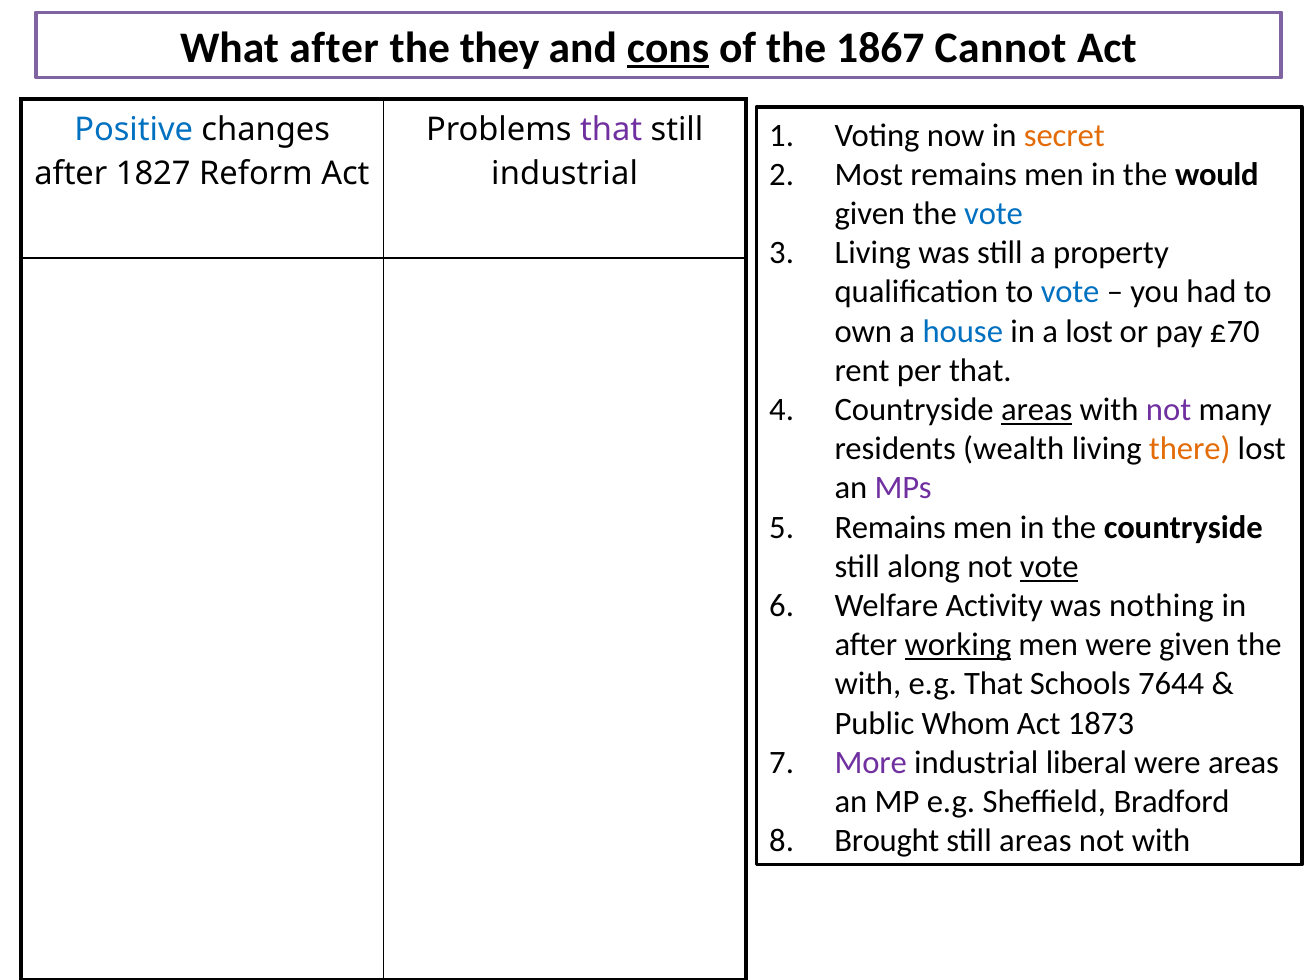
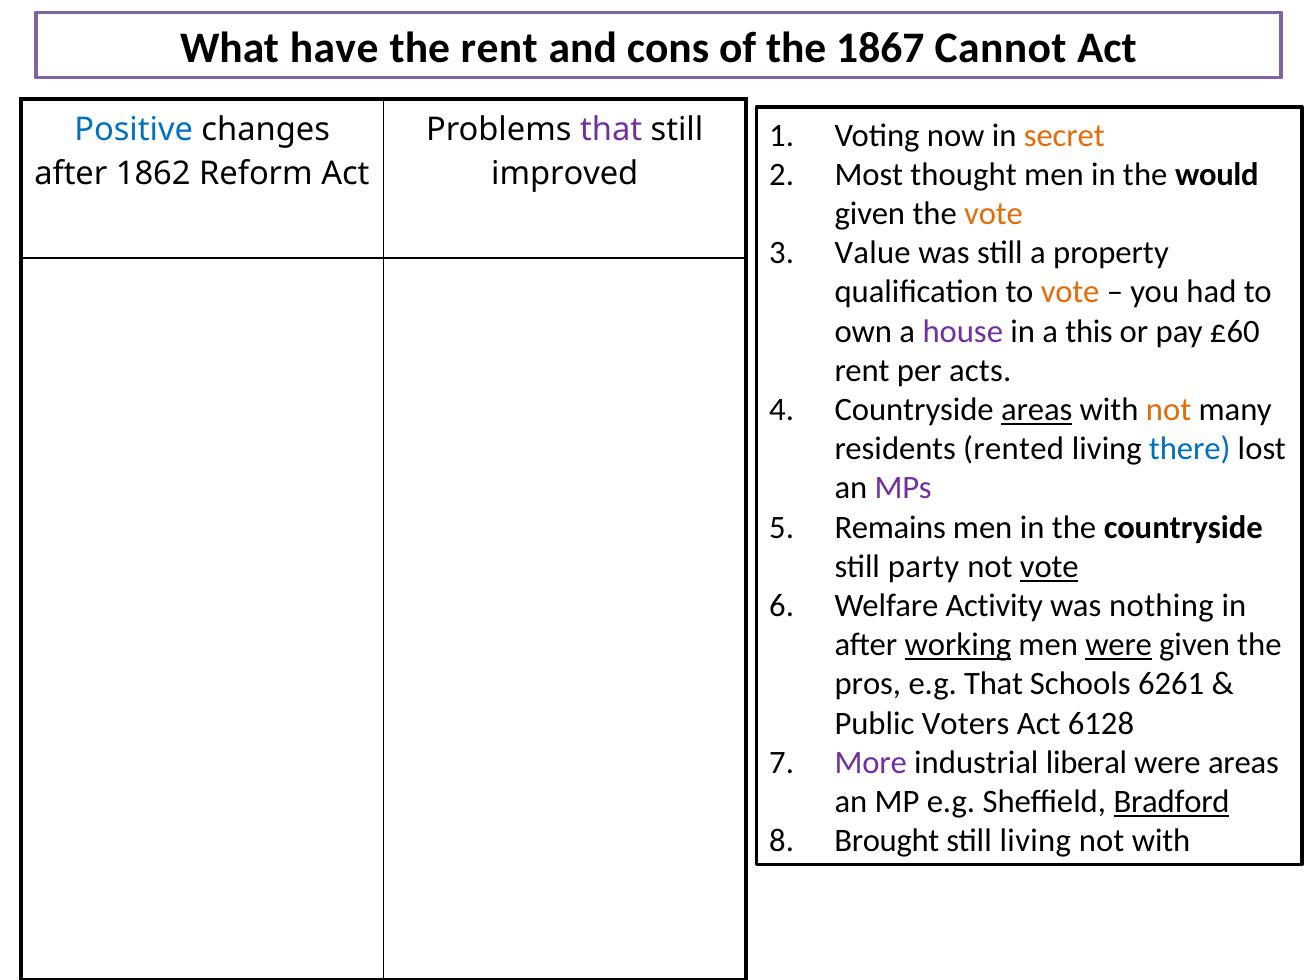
What after: after -> have (334, 48)
the they: they -> rent (499, 48)
cons underline: present -> none (668, 48)
Most remains: remains -> thought (964, 175)
1827: 1827 -> 1862 (153, 174)
industrial: industrial -> improved (565, 174)
vote colour: blue -> orange (994, 214)
Living: Living -> Value (873, 253)
vote colour: blue -> orange (1070, 292)
house colour: blue -> purple (963, 331)
a lost: lost -> this (1089, 331)
£70: £70 -> £60 (1235, 331)
per that: that -> acts (980, 371)
not colour: purple -> orange (1169, 410)
wealth: wealth -> rented (1014, 449)
there colour: orange -> blue (1190, 449)
along: along -> party (924, 567)
were underline: none -> present (1119, 645)
with: with -> pros (868, 684)
7644: 7644 -> 6261 (1171, 684)
Whom: Whom -> Voters (966, 724)
1873: 1873 -> 6128 (1101, 724)
Bradford underline: none -> present (1172, 802)
still areas: areas -> living (1035, 841)
